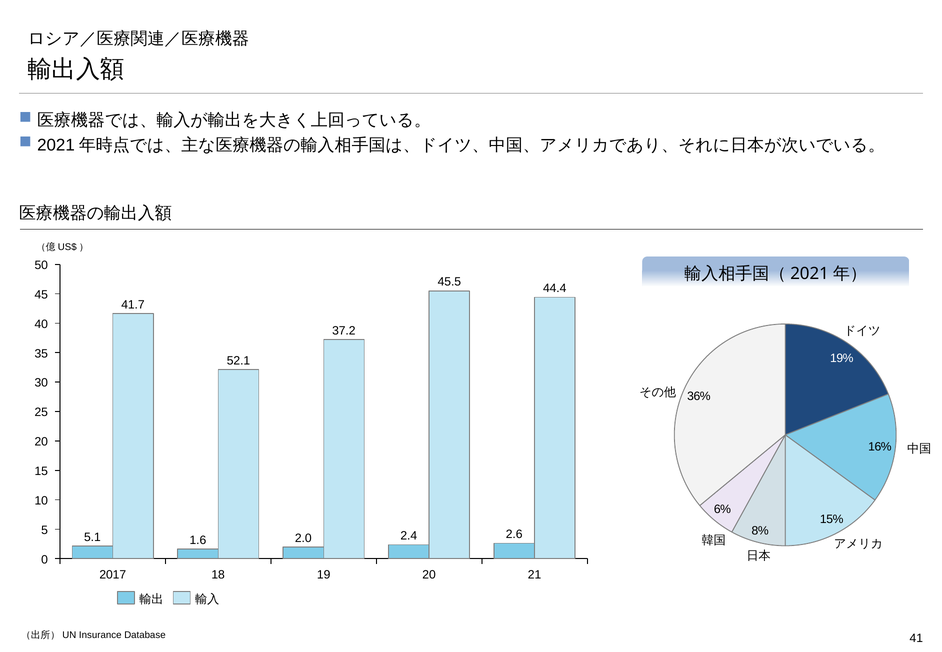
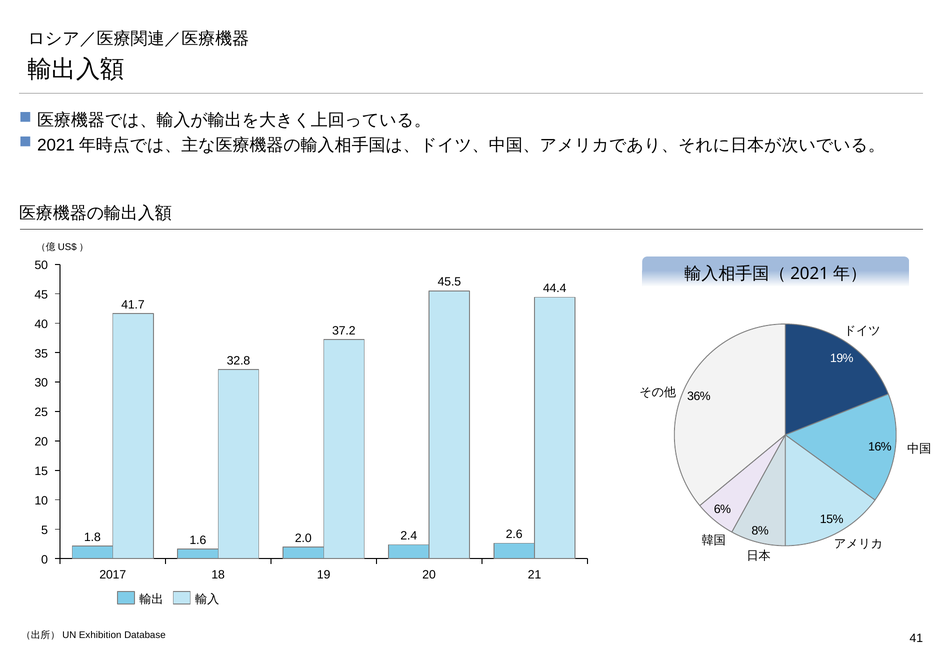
52.1: 52.1 -> 32.8 (238, 361)
5.1: 5.1 -> 1.8 (92, 538)
Insurance: Insurance -> Exhibition (100, 635)
